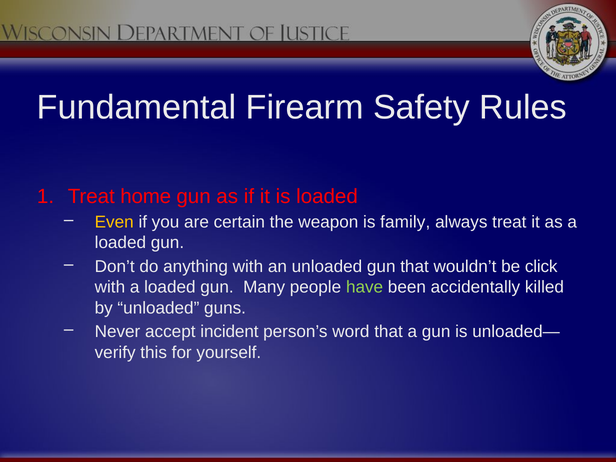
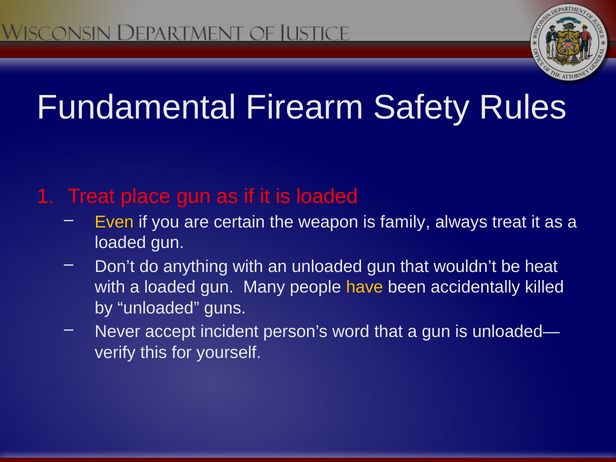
home: home -> place (146, 197)
click: click -> heat (541, 267)
have colour: light green -> yellow (365, 287)
